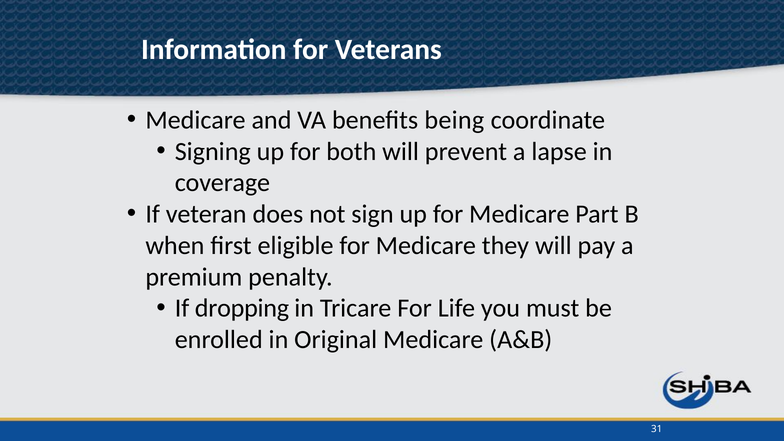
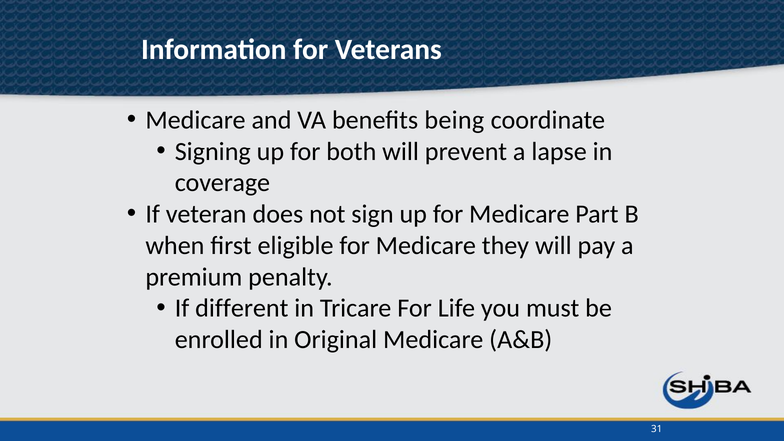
dropping: dropping -> different (242, 308)
